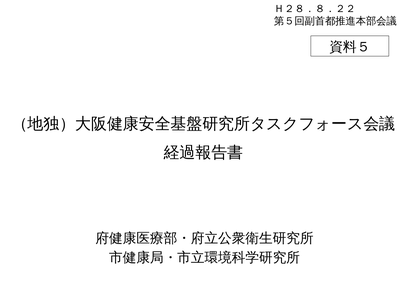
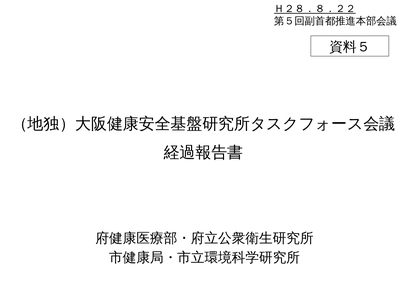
Ｈ２８．８．２２ underline: none -> present (315, 9)
